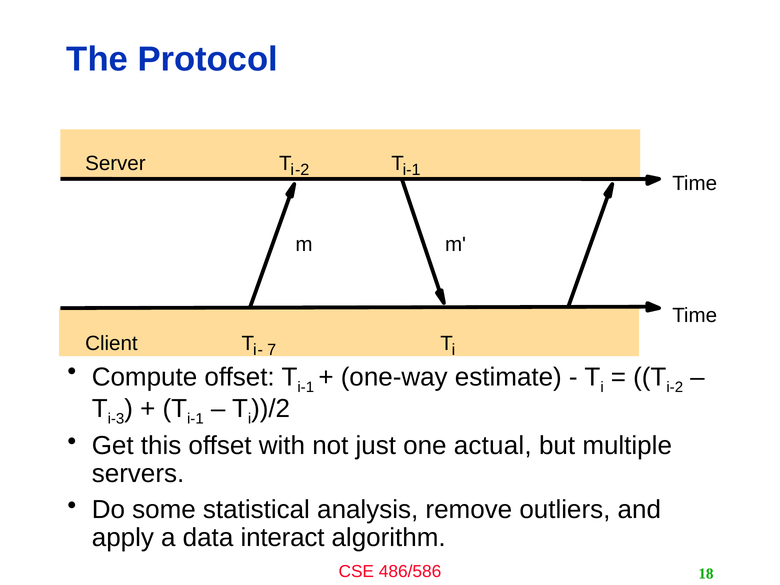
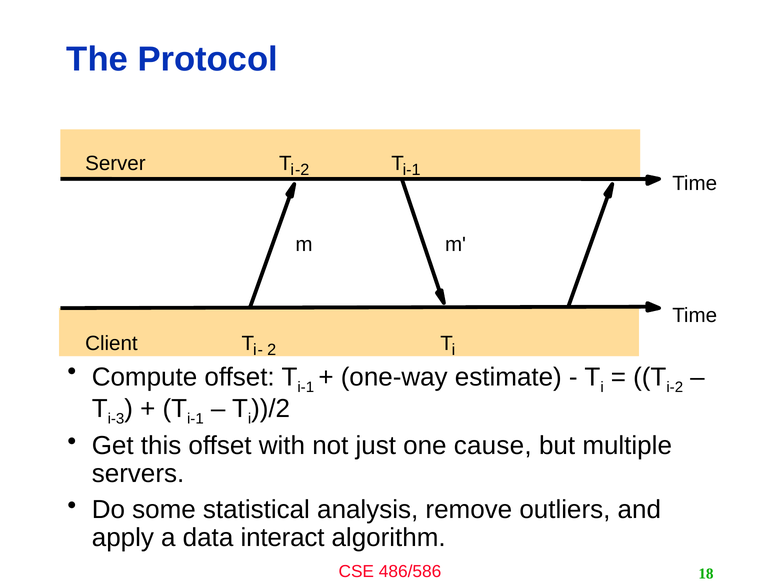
7: 7 -> 2 (272, 350)
actual: actual -> cause (493, 446)
